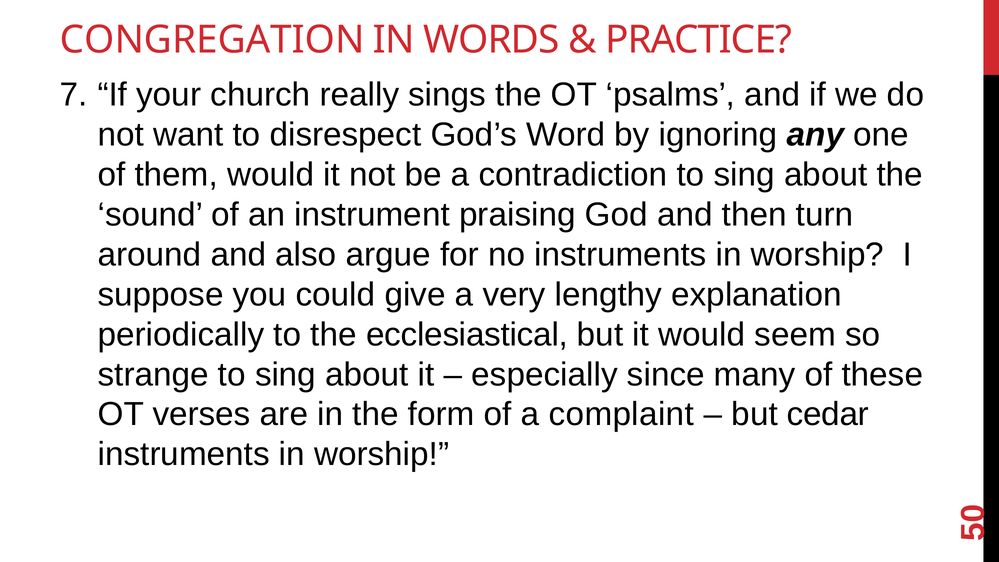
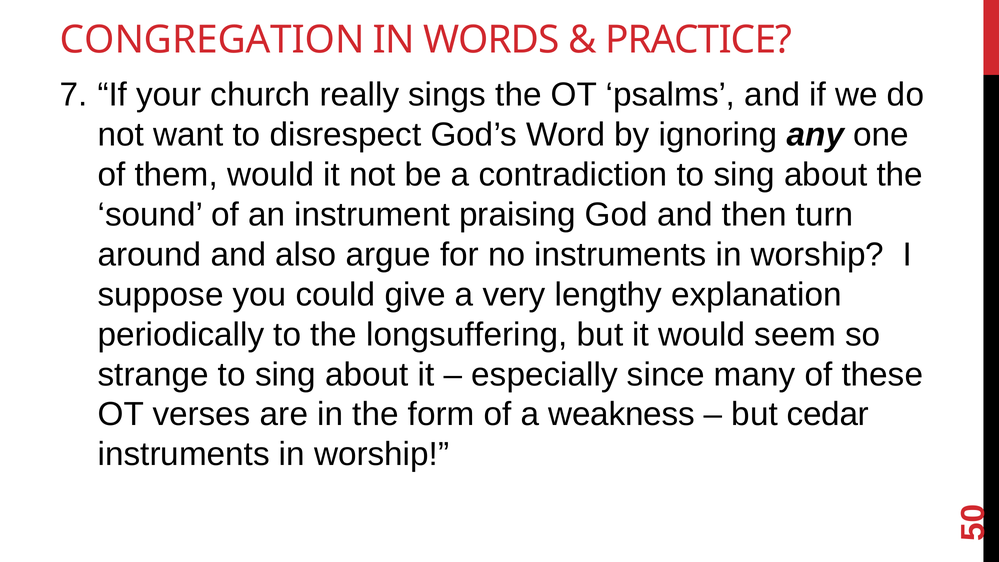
ecclesiastical: ecclesiastical -> longsuffering (467, 335)
complaint: complaint -> weakness (622, 414)
